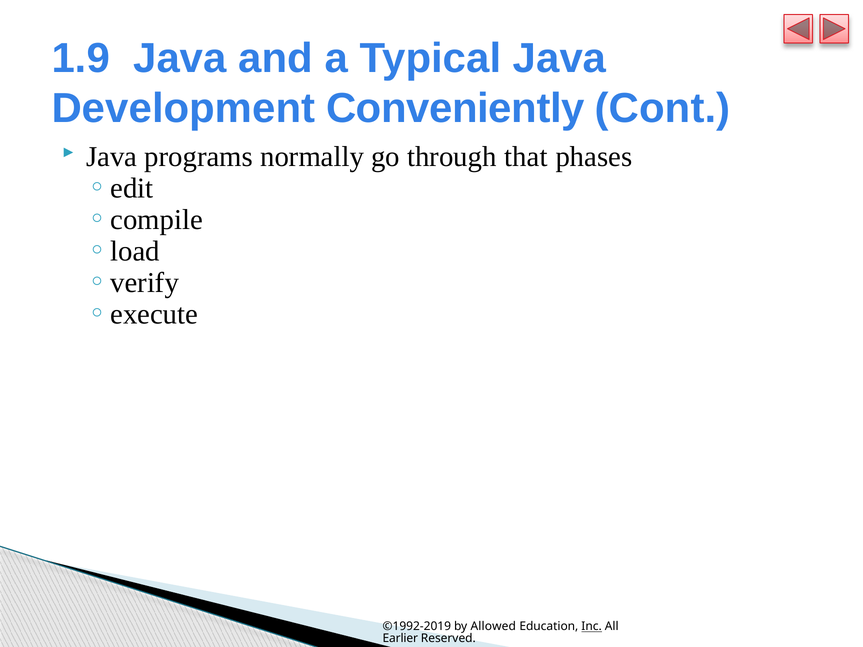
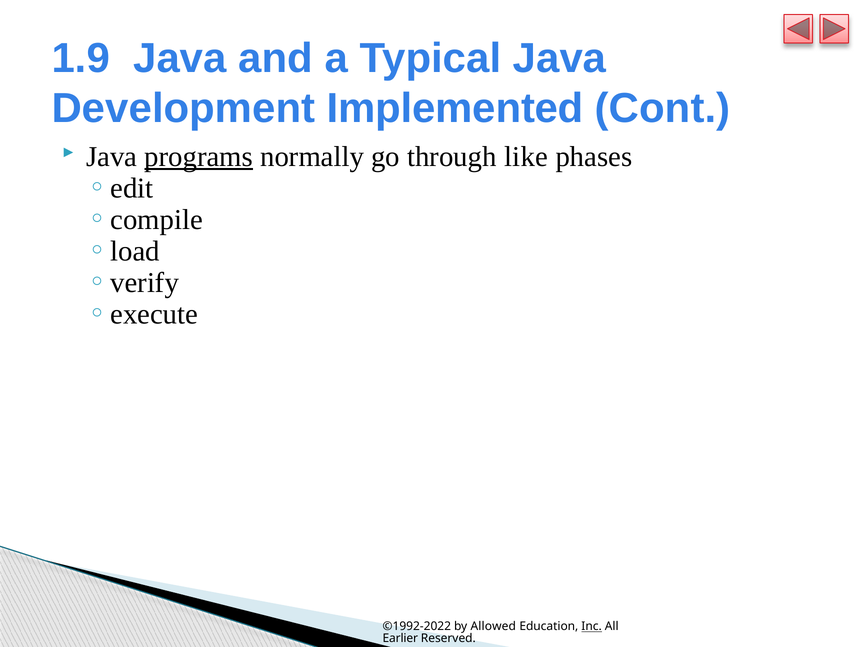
Conveniently: Conveniently -> Implemented (455, 109)
programs underline: none -> present (199, 157)
that: that -> like (526, 157)
©1992-2019: ©1992-2019 -> ©1992-2022 (417, 627)
